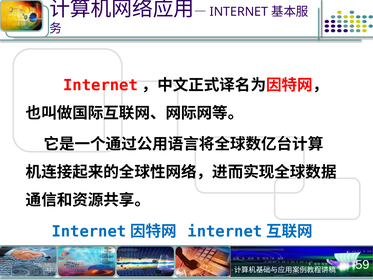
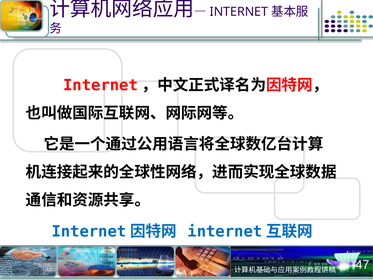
59: 59 -> 47 (362, 265)
